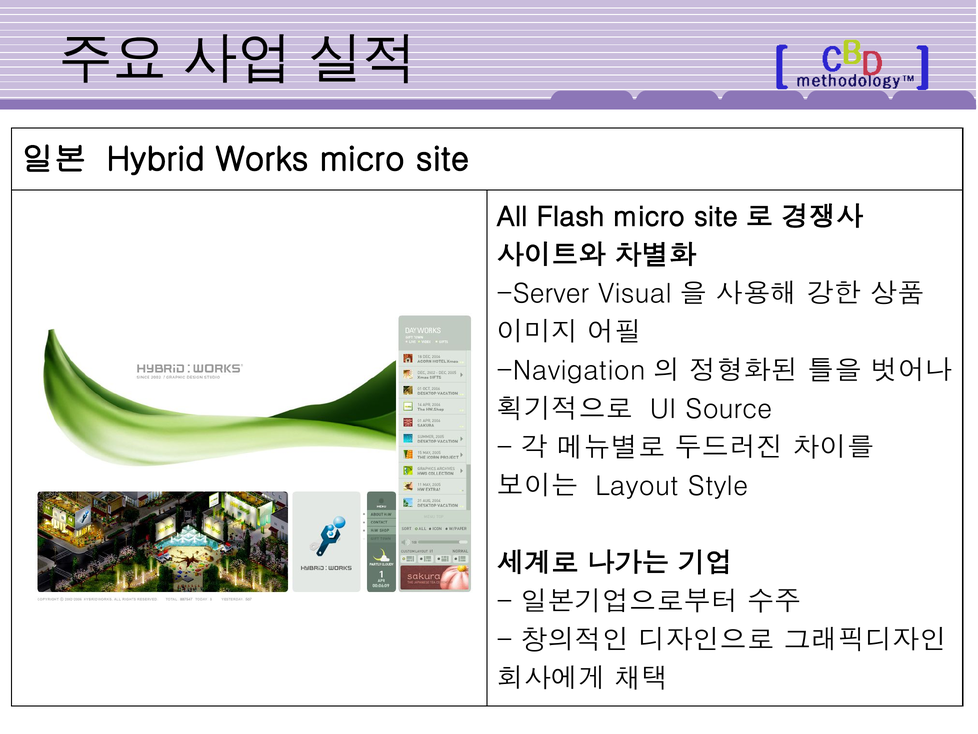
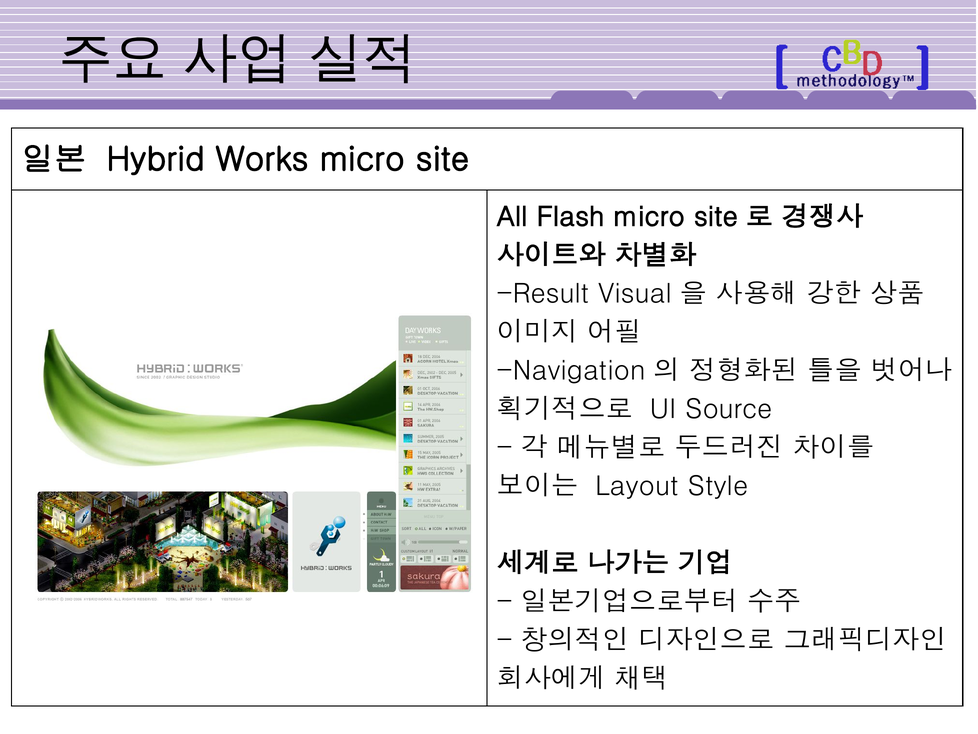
Server: Server -> Result (543, 293)
